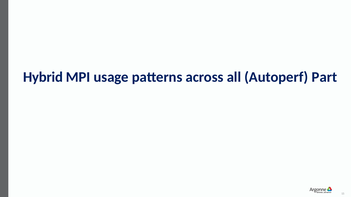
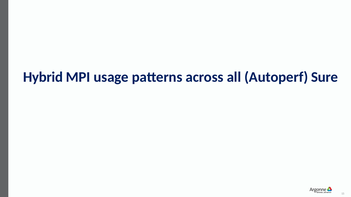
Part: Part -> Sure (325, 77)
